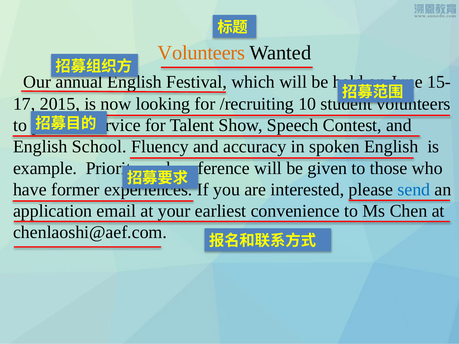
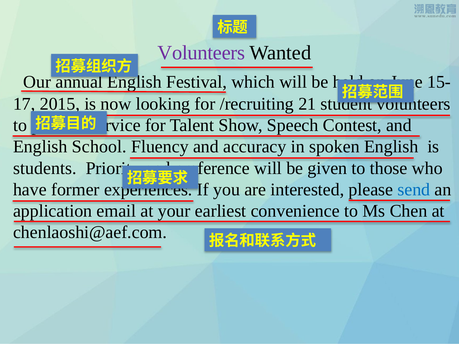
Volunteers colour: orange -> purple (201, 53)
10: 10 -> 21 (307, 104)
example: example -> students (45, 168)
